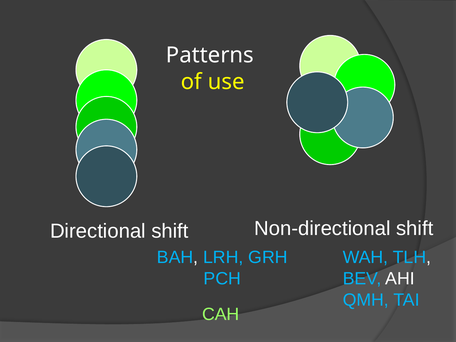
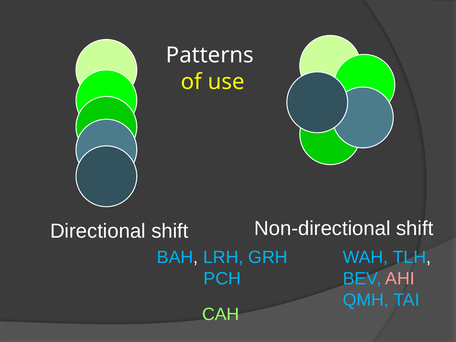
AHI colour: white -> pink (400, 279)
